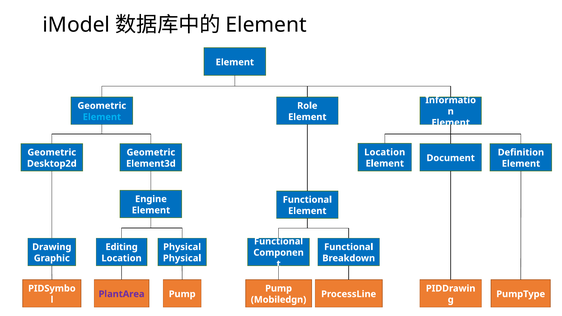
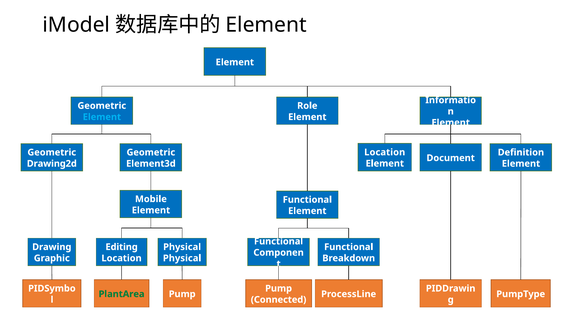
Desktop2d: Desktop2d -> Drawing2d (52, 164)
Engine: Engine -> Mobile (151, 199)
PlantArea colour: purple -> green (122, 294)
Mobiledgn: Mobiledgn -> Connected (279, 300)
